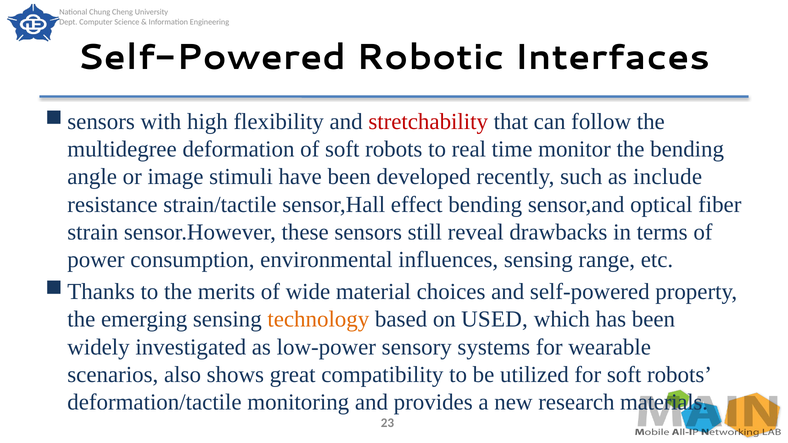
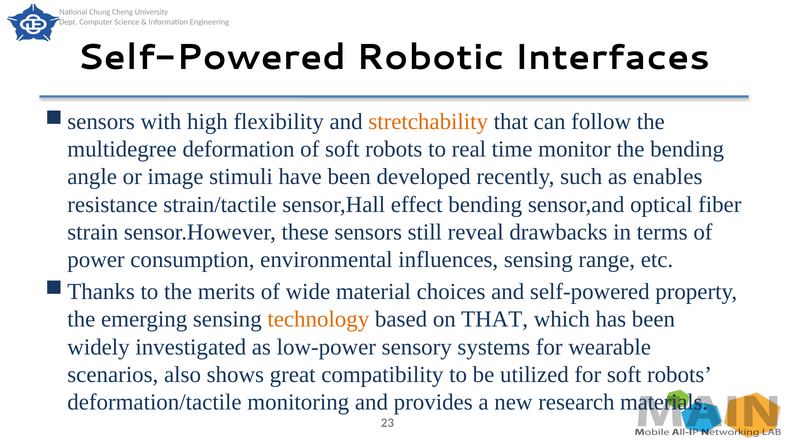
stretchability colour: red -> orange (428, 122)
include: include -> enables (668, 177)
on USED: USED -> THAT (495, 320)
